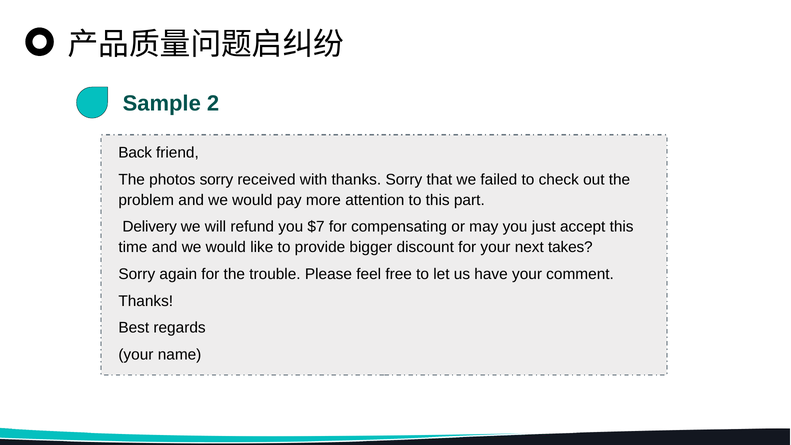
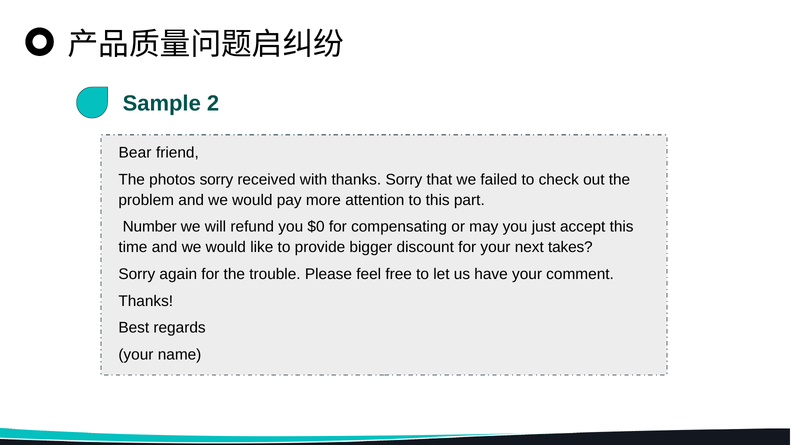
Back: Back -> Bear (135, 153)
Delivery: Delivery -> Number (150, 227)
$7: $7 -> $0 (316, 227)
